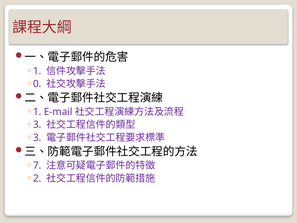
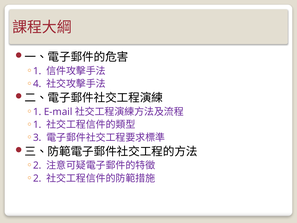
0: 0 -> 4 (37, 84)
3: 3 -> 1 (37, 125)
7: 7 -> 2 (37, 165)
